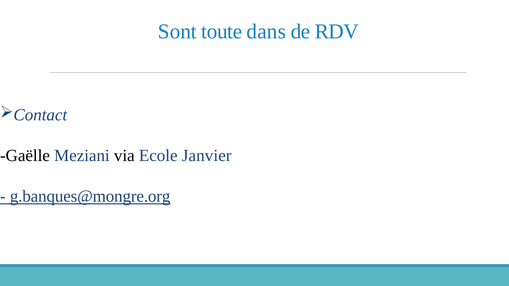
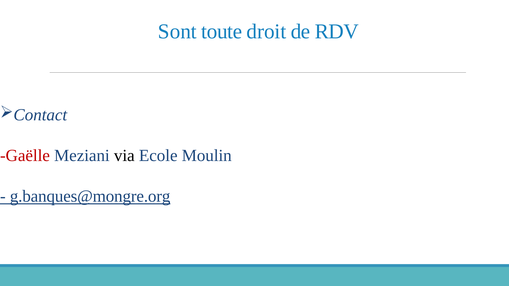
dans: dans -> droit (266, 31)
Gaëlle colour: black -> red (25, 156)
Janvier: Janvier -> Moulin (207, 156)
